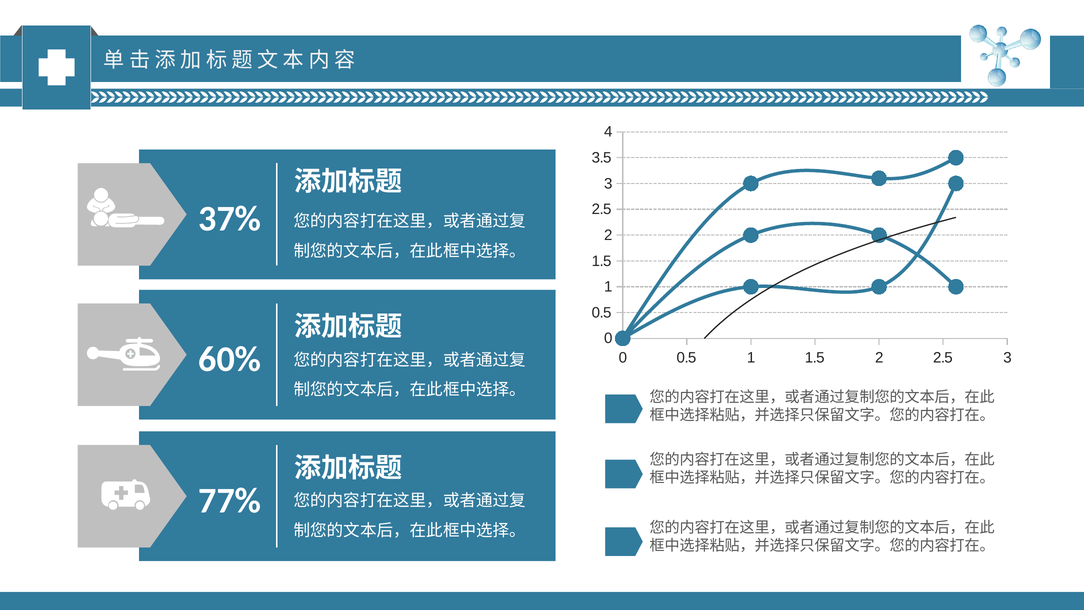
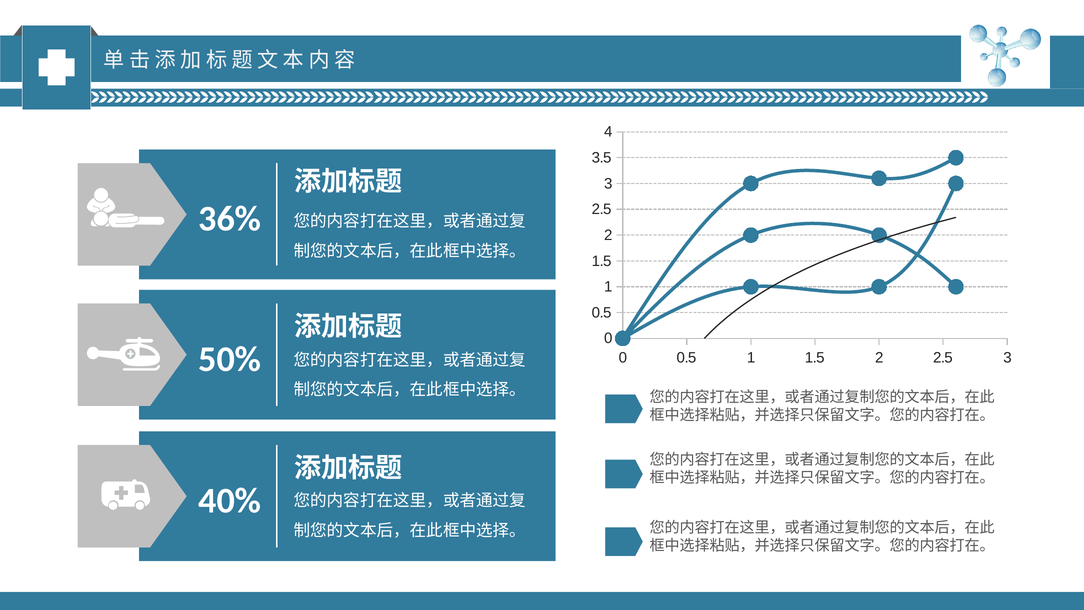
37%: 37% -> 36% (230, 219)
60%: 60% -> 50% (230, 359)
77%: 77% -> 40% (230, 501)
